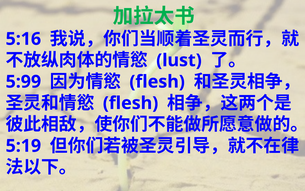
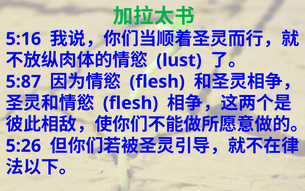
5:99: 5:99 -> 5:87 (23, 82)
5:19: 5:19 -> 5:26 (23, 146)
